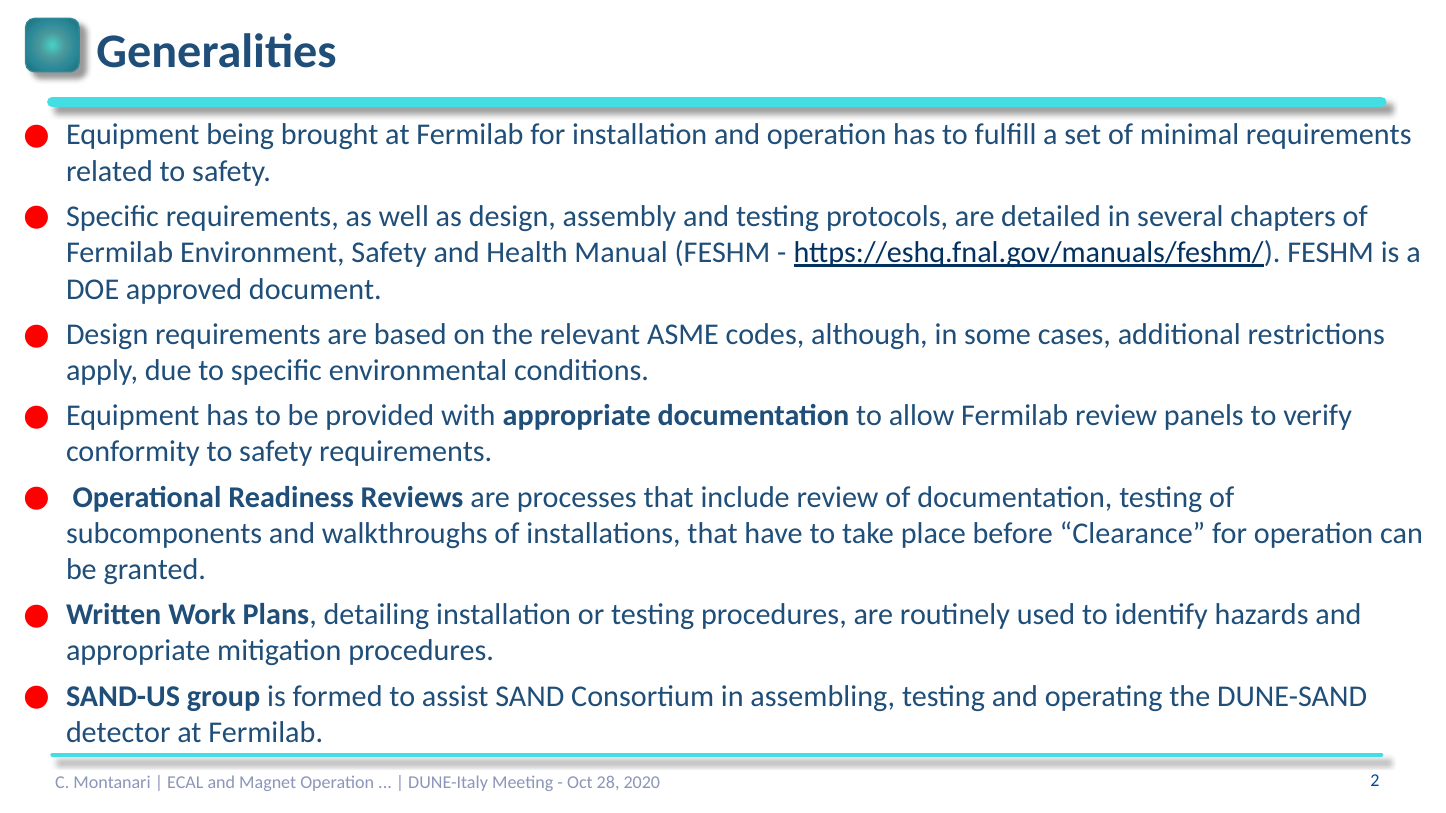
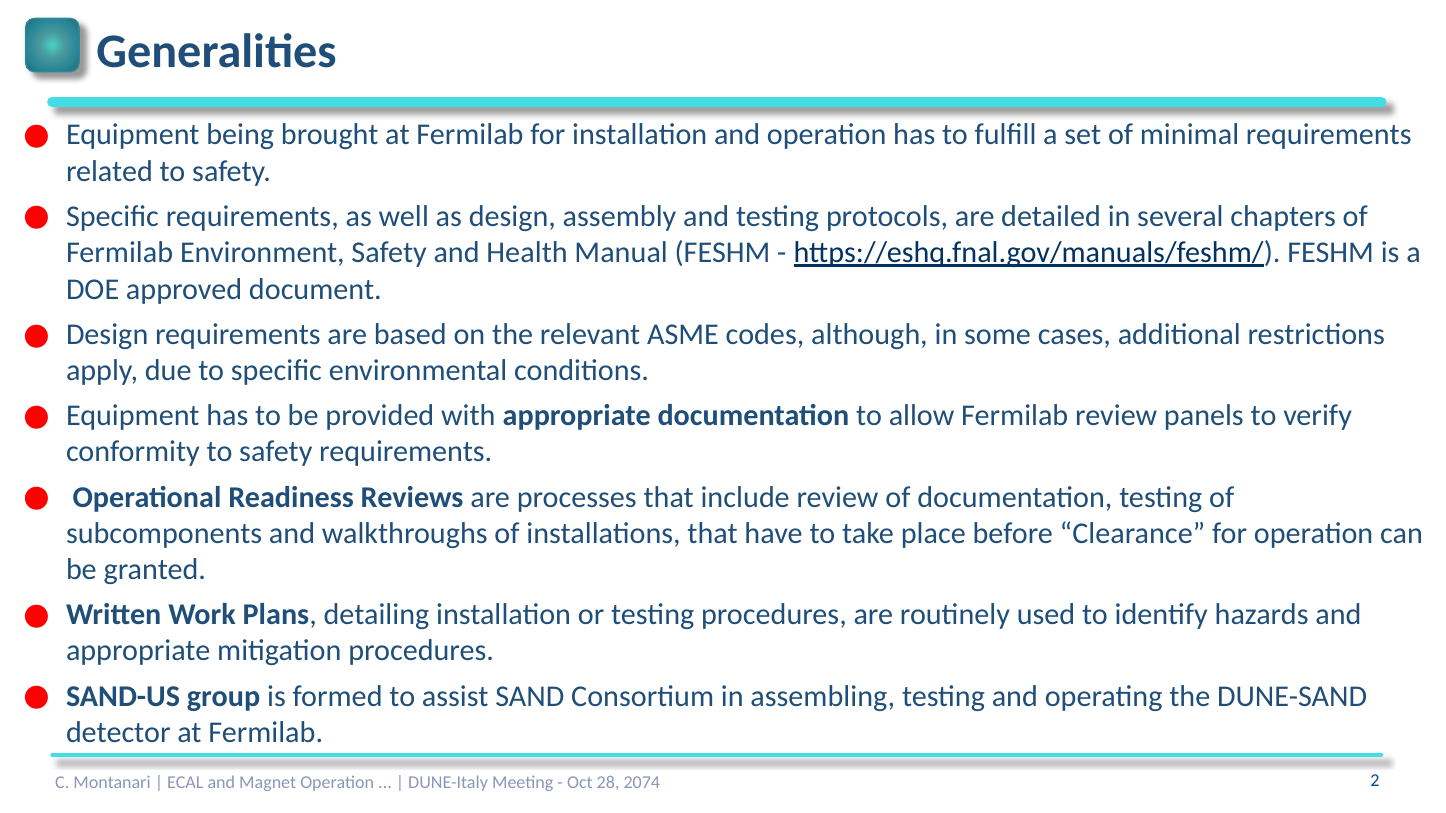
2020: 2020 -> 2074 (642, 782)
